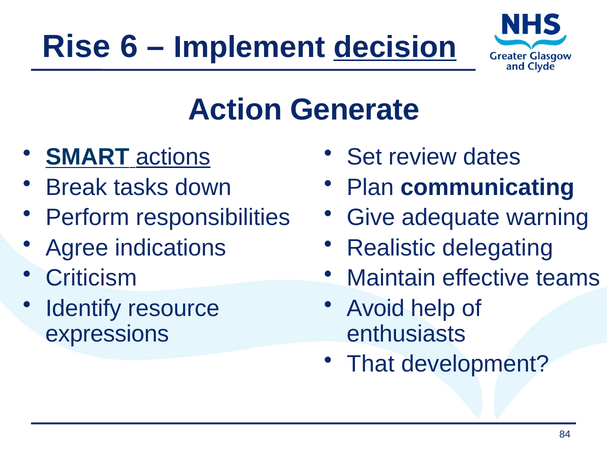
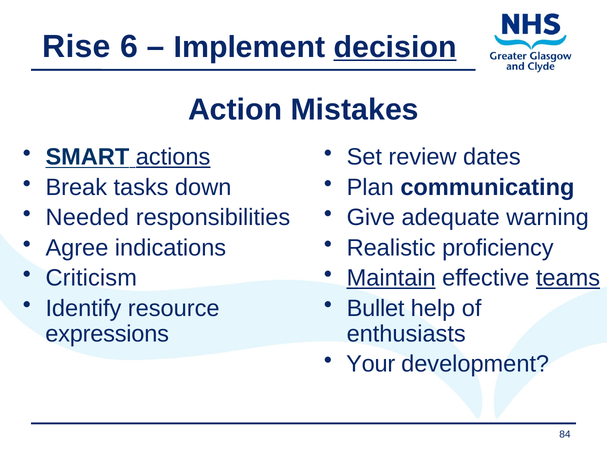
Generate: Generate -> Mistakes (355, 110)
Perform: Perform -> Needed (87, 218)
delegating: delegating -> proficiency (498, 248)
Maintain underline: none -> present (391, 278)
teams underline: none -> present (568, 278)
Avoid: Avoid -> Bullet (376, 308)
That: That -> Your (371, 364)
